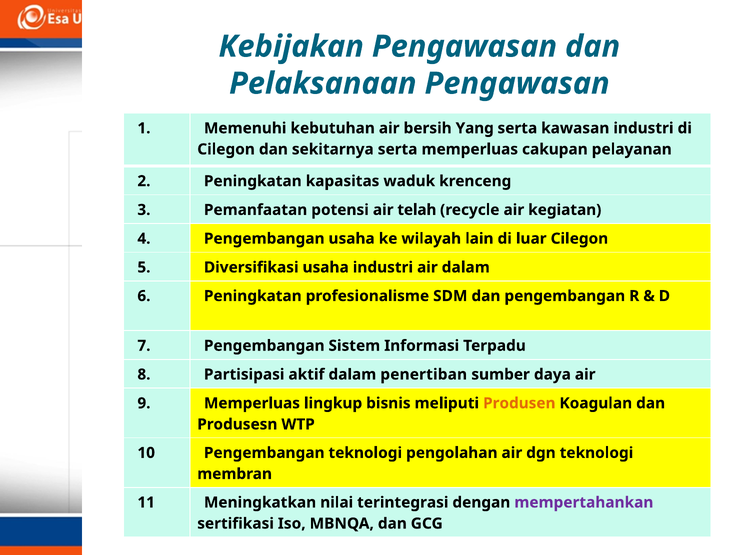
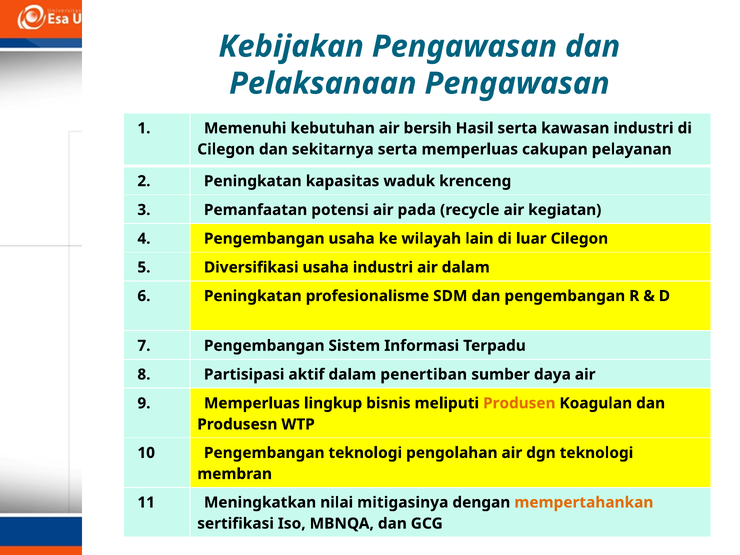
Yang: Yang -> Hasil (475, 128)
telah: telah -> pada (417, 210)
terintegrasi: terintegrasi -> mitigasinya (403, 502)
mempertahankan colour: purple -> orange (584, 502)
